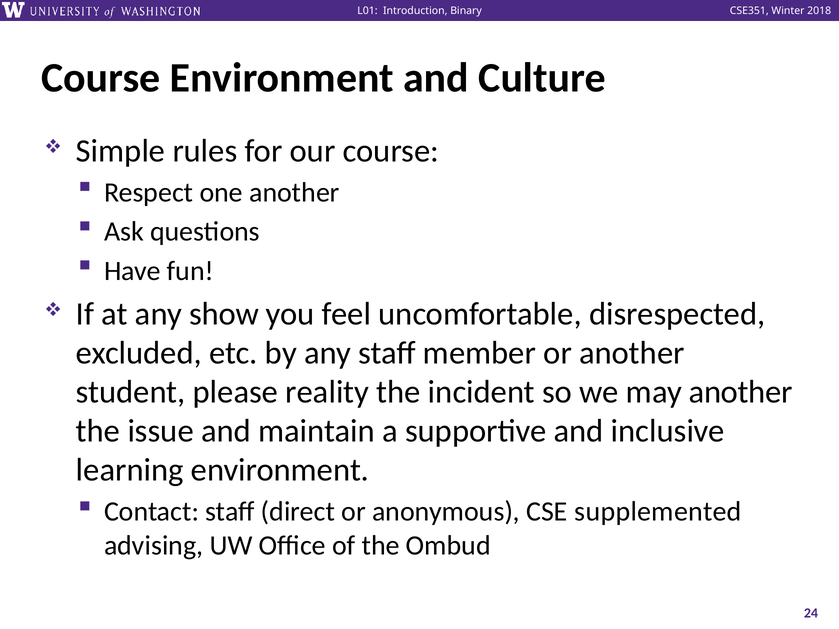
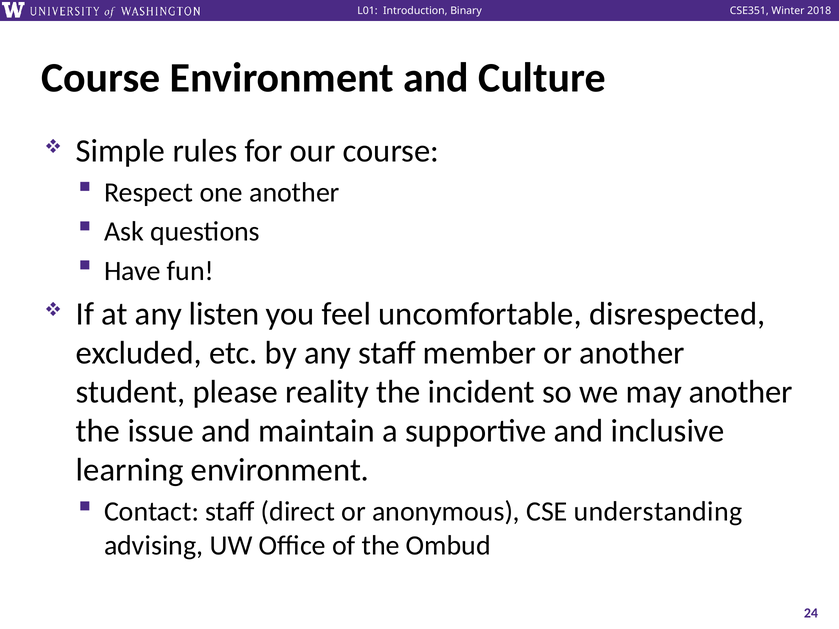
show: show -> listen (224, 314)
supplemented: supplemented -> understanding (658, 512)
